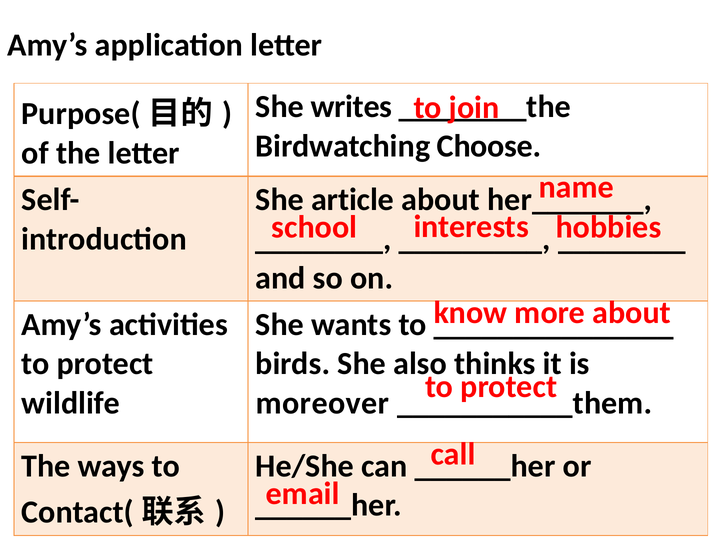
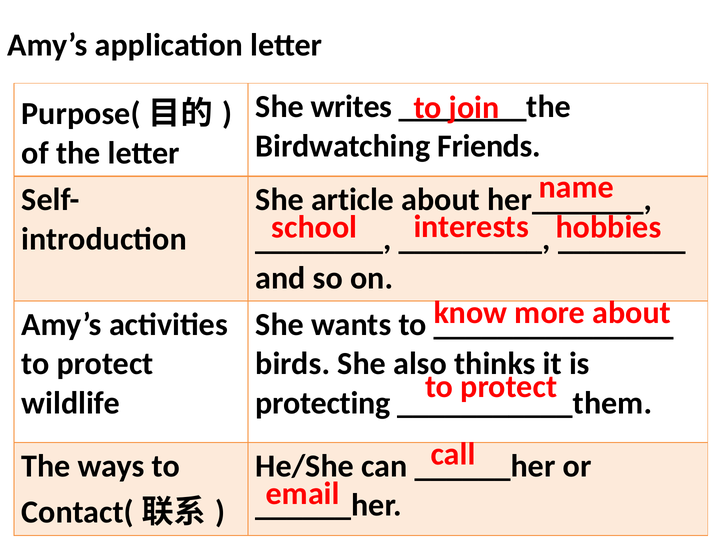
Choose: Choose -> Friends (489, 146)
moreover: moreover -> protecting (323, 403)
